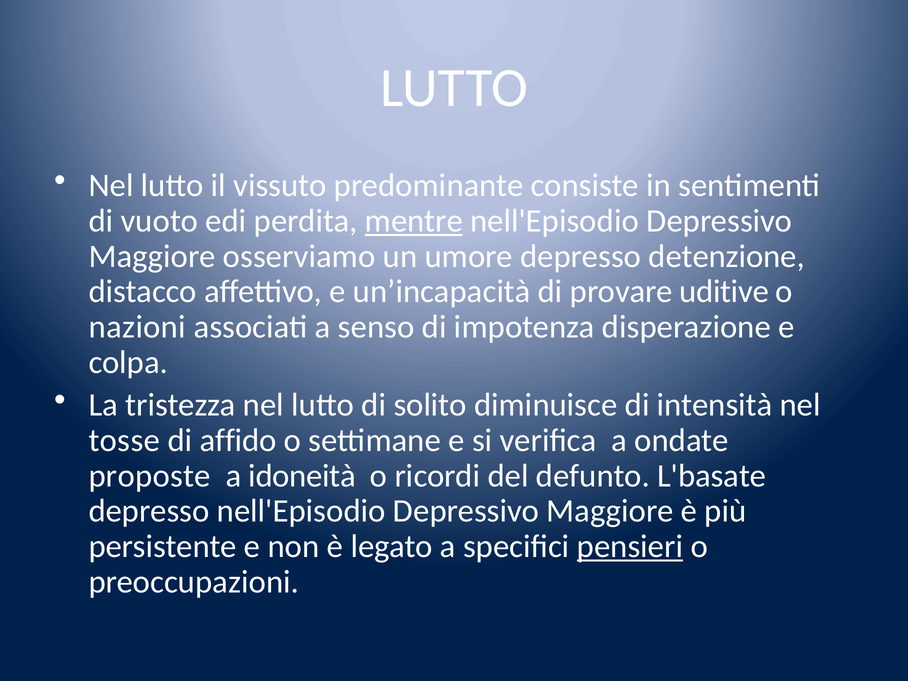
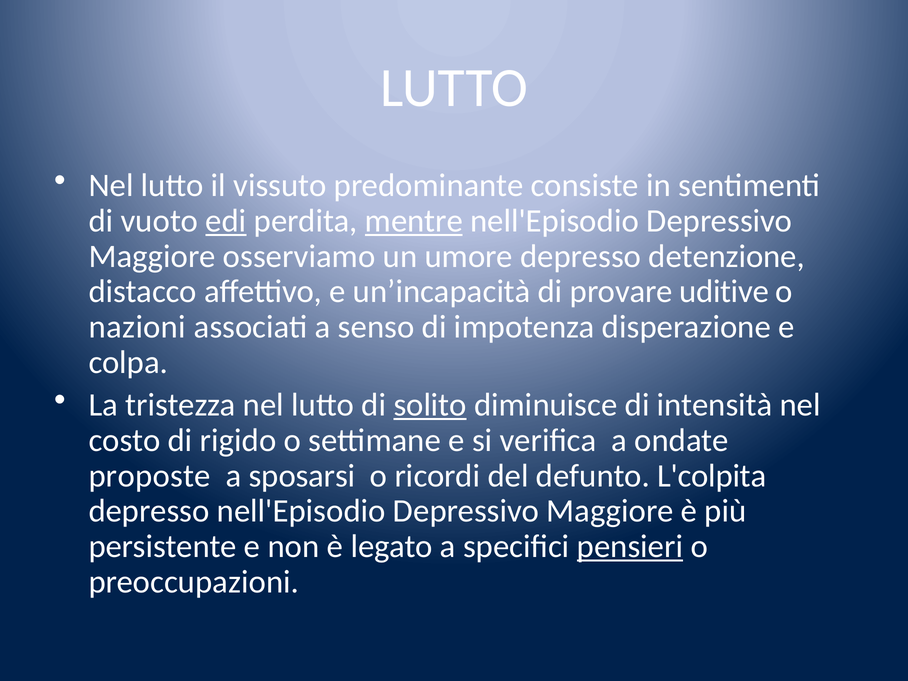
edi underline: none -> present (226, 221)
solito underline: none -> present (430, 405)
tosse: tosse -> costo (124, 440)
affido: affido -> rigido (238, 440)
idoneità: idoneità -> sposarsi (302, 476)
L'basate: L'basate -> L'colpita (712, 476)
